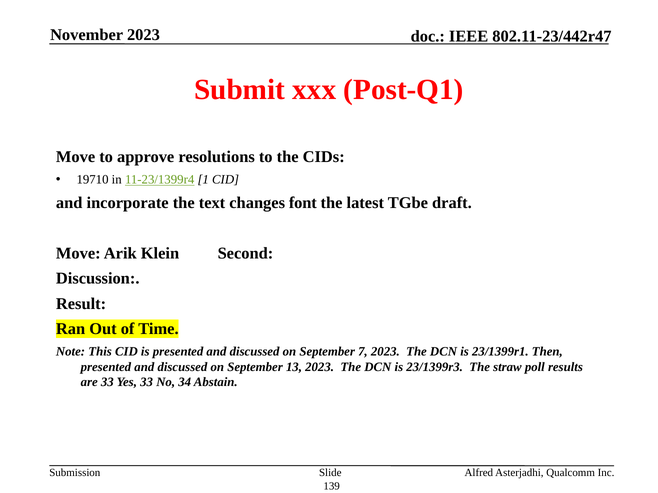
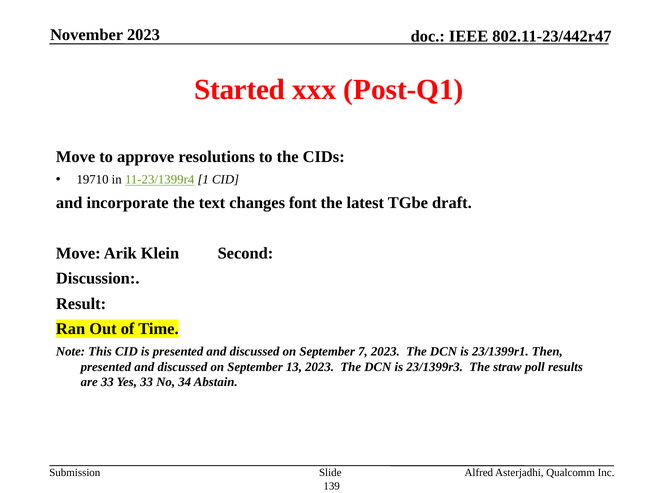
Submit: Submit -> Started (240, 90)
